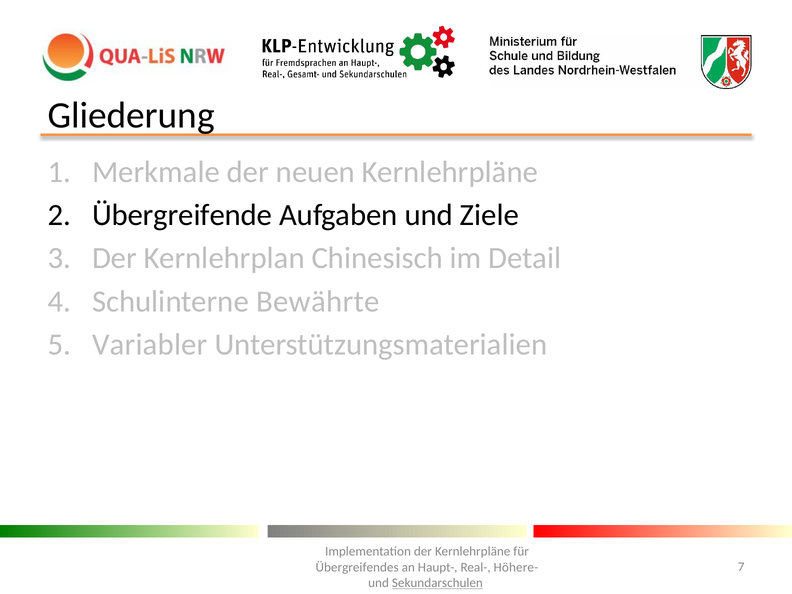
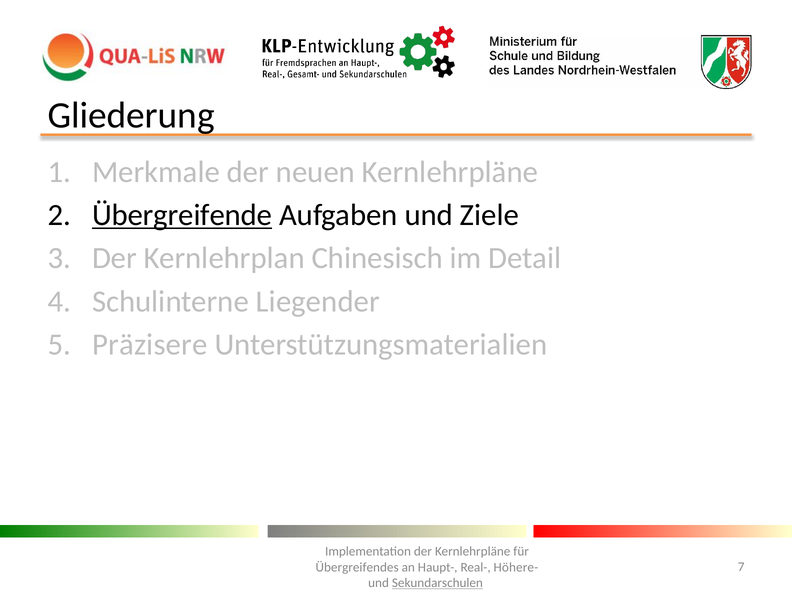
Übergreifende underline: none -> present (182, 215)
Bewährte: Bewährte -> Liegender (318, 301)
Variabler: Variabler -> Präzisere (150, 345)
